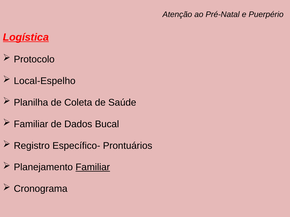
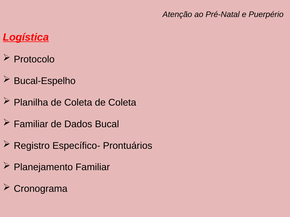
Local-Espelho: Local-Espelho -> Bucal-Espelho (45, 81)
Coleta de Saúde: Saúde -> Coleta (122, 103)
Familiar underline: present -> none (93, 168)
